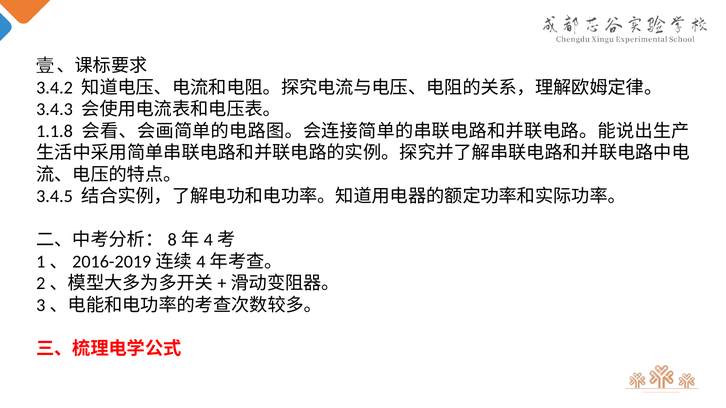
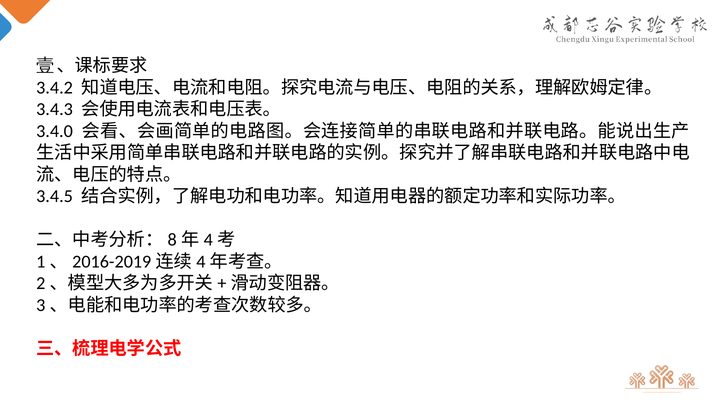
1.1.8: 1.1.8 -> 3.4.0 (55, 131)
